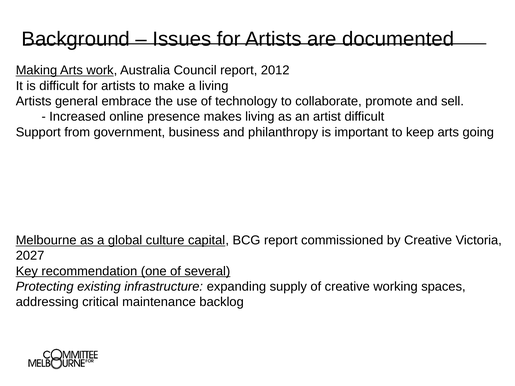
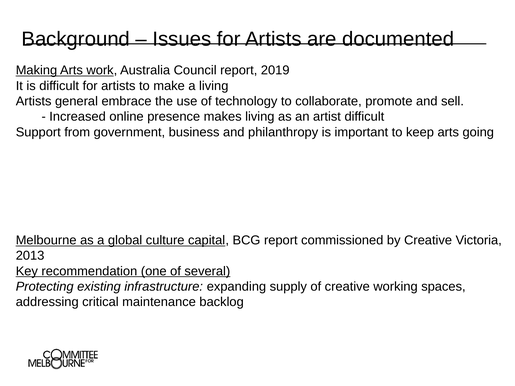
2012: 2012 -> 2019 (275, 70)
2027: 2027 -> 2013 (30, 256)
